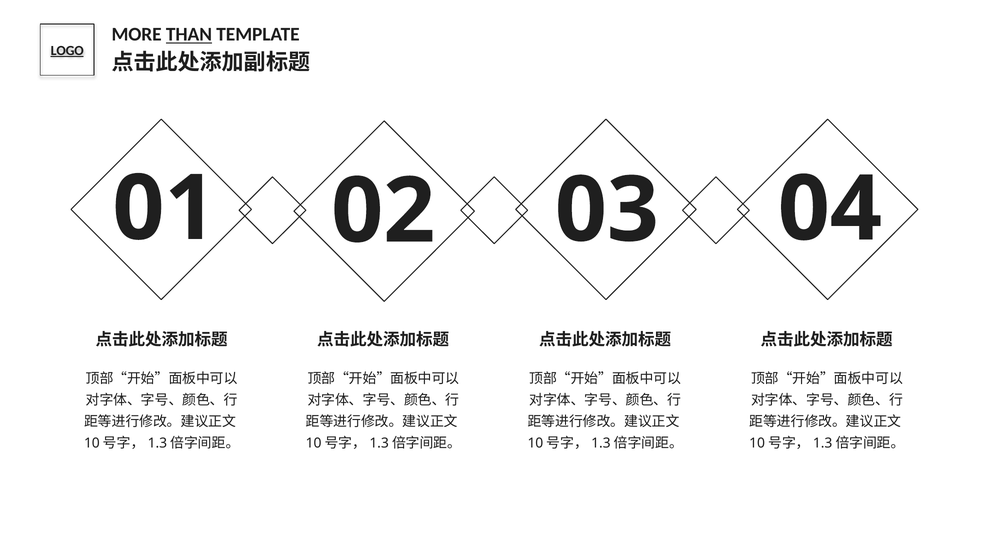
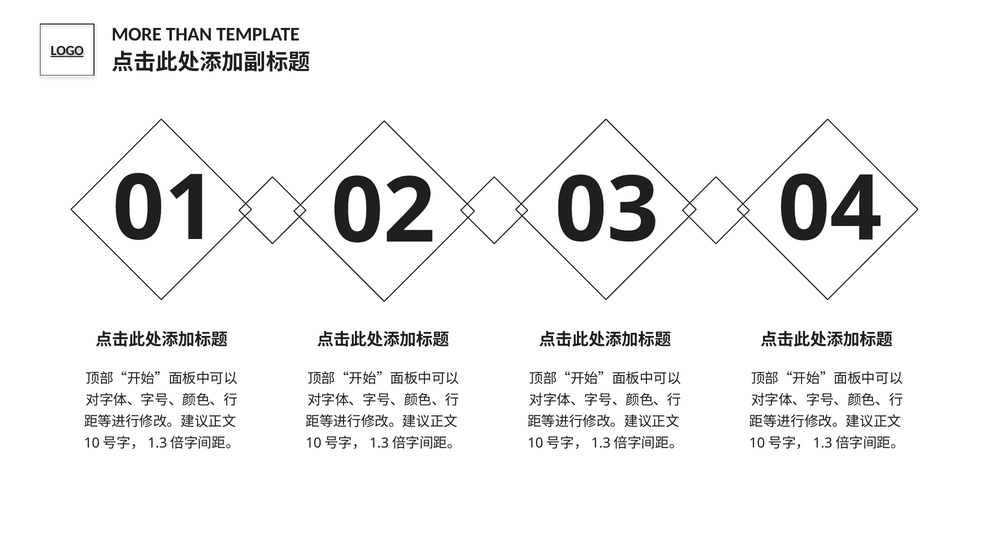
THAN underline: present -> none (189, 35)
